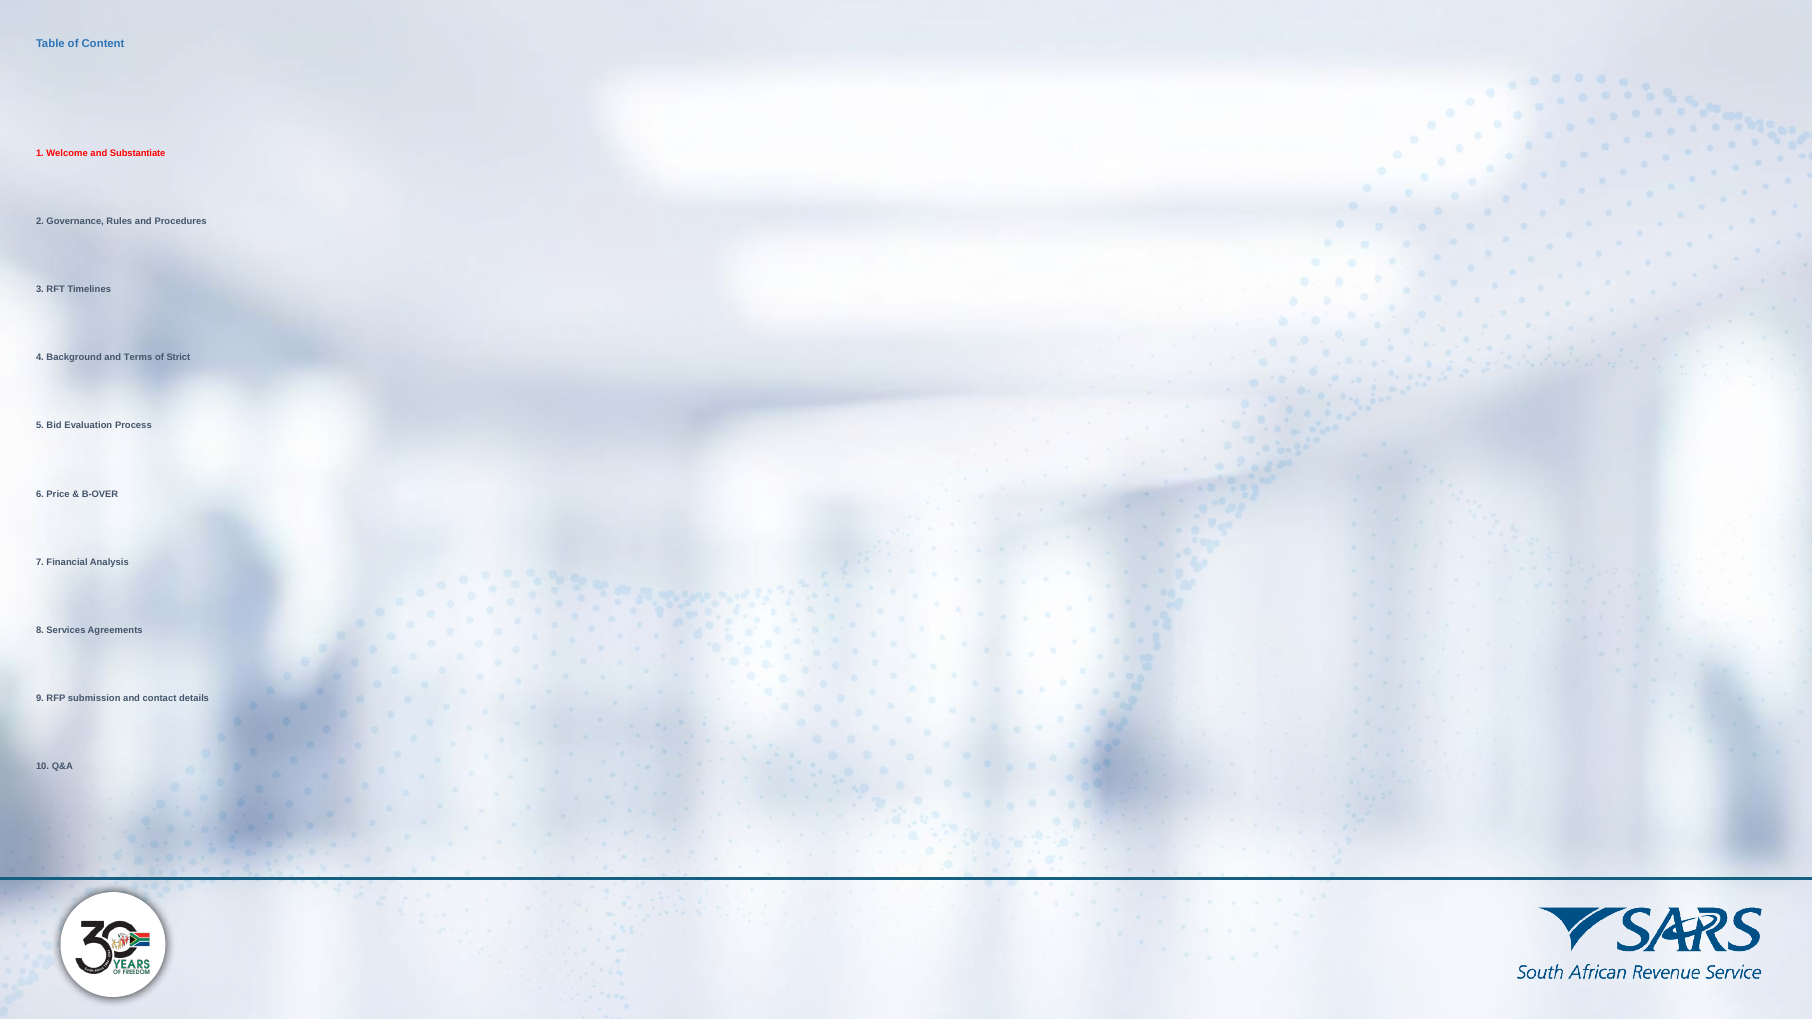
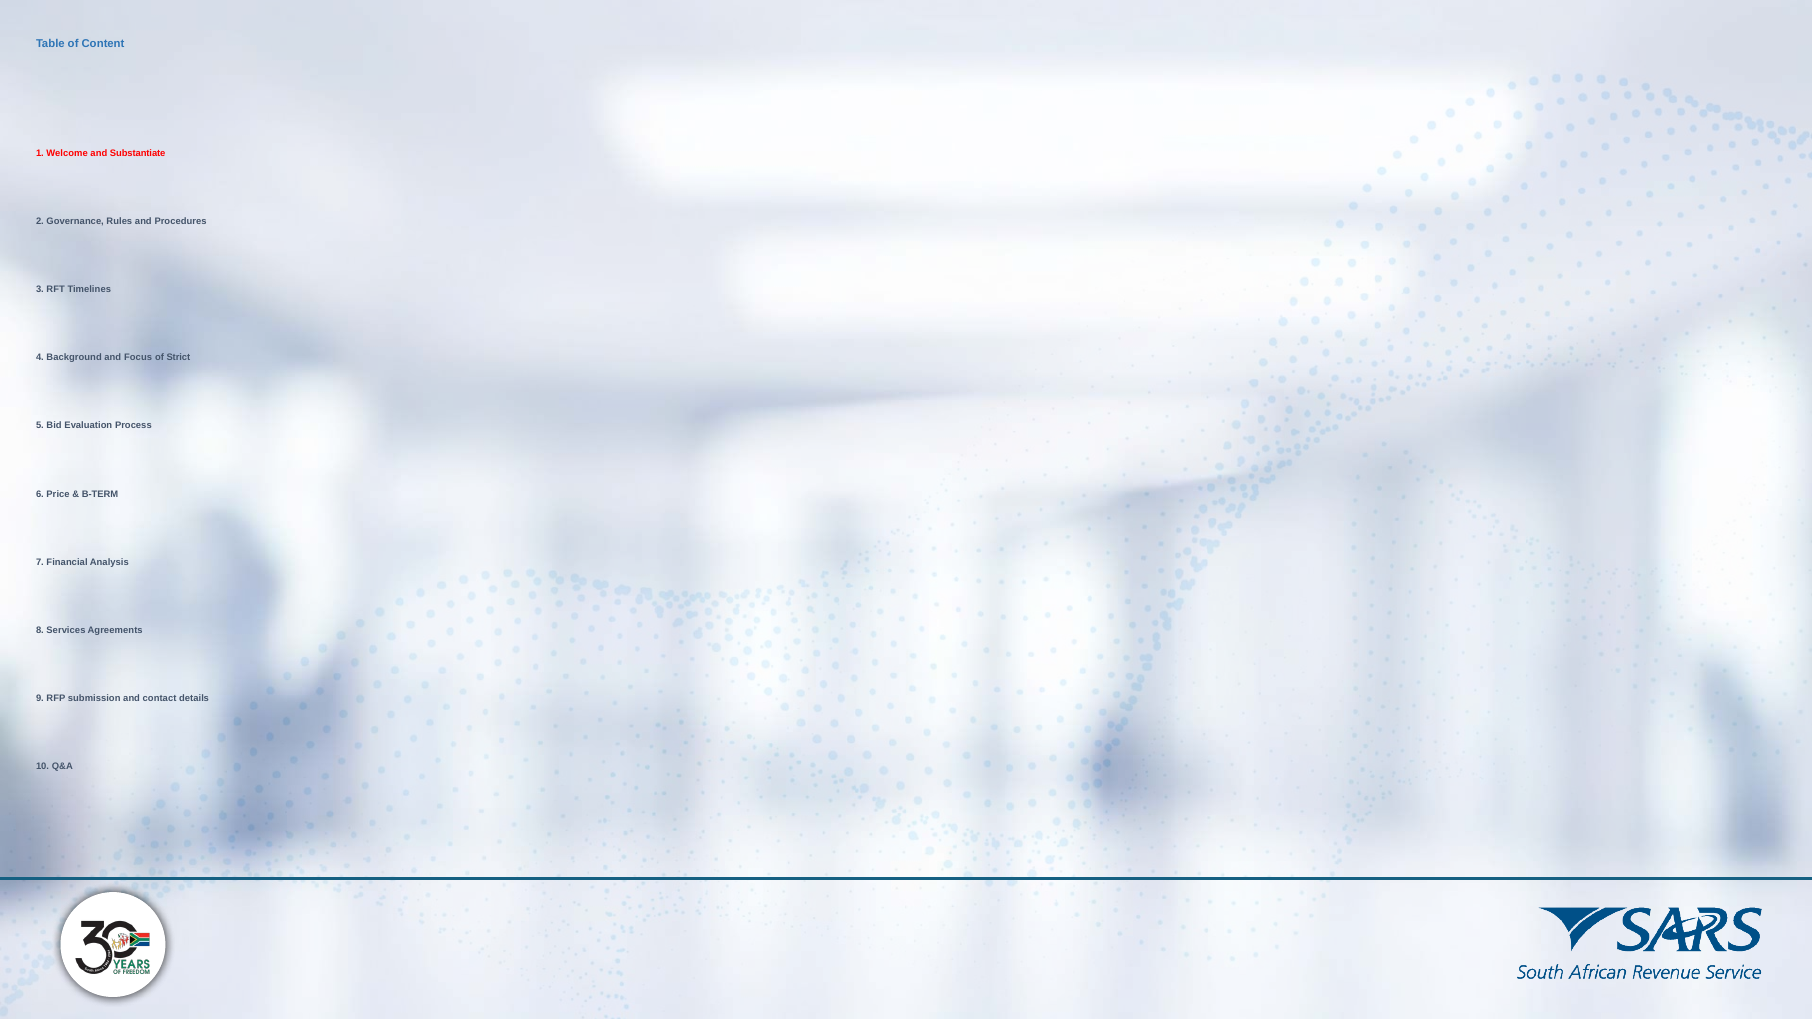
Terms: Terms -> Focus (138, 358)
B-OVER: B-OVER -> B-TERM (100, 494)
